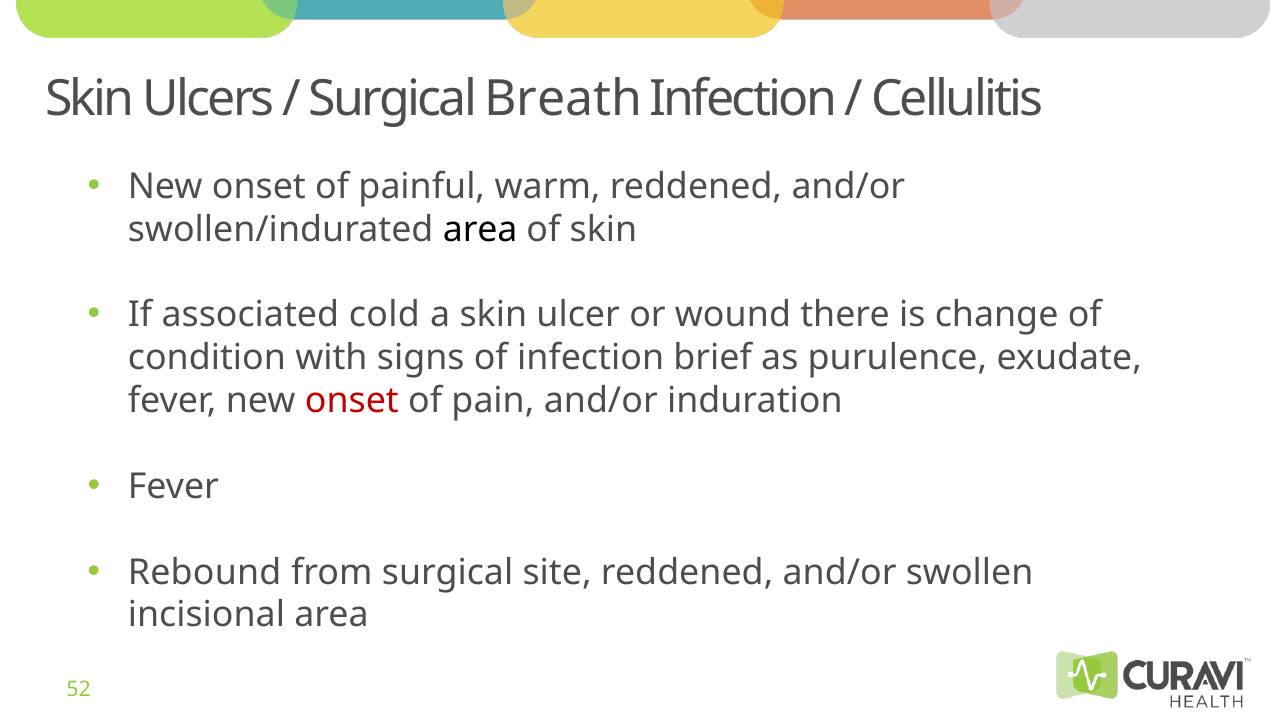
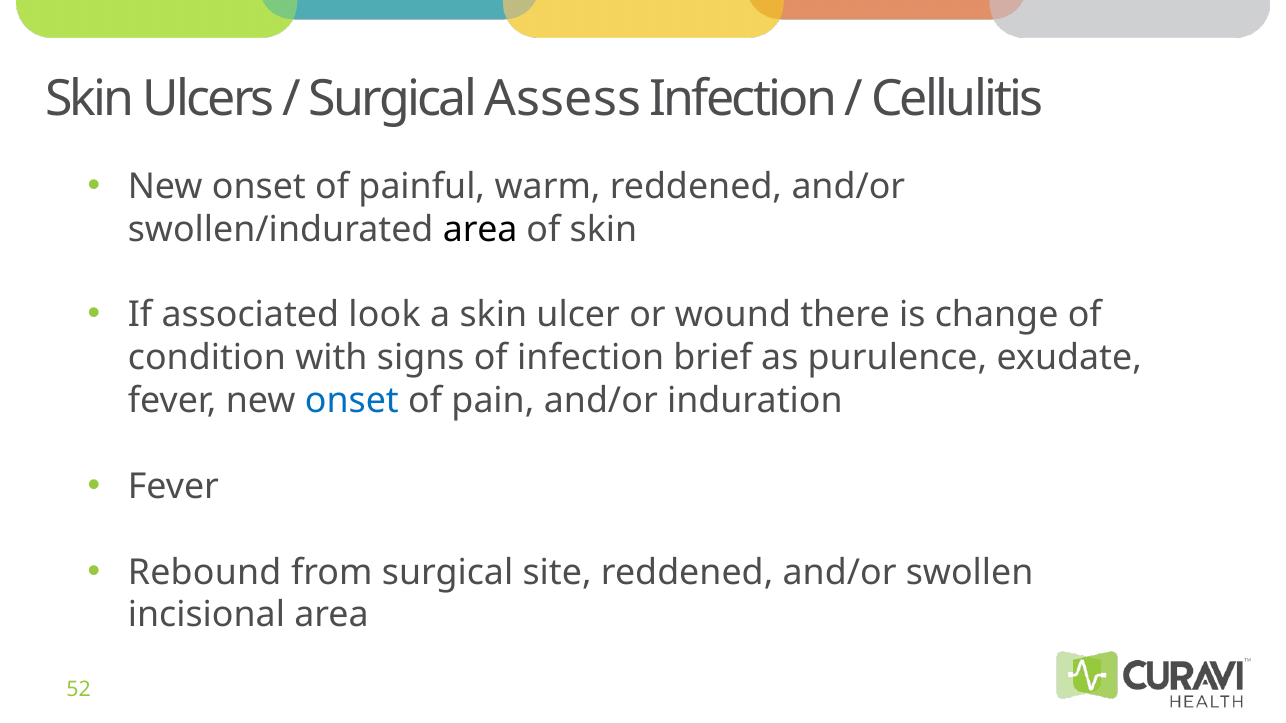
Breath: Breath -> Assess (563, 99)
cold: cold -> look (384, 315)
onset colour: red -> blue (352, 401)
